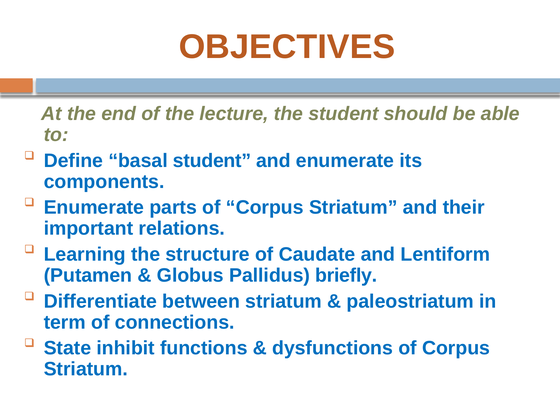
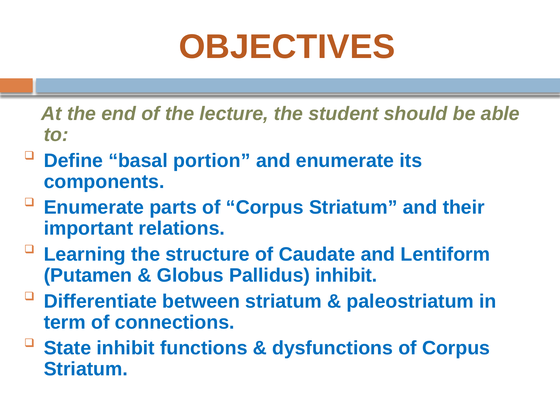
basal student: student -> portion (212, 161)
Pallidus briefly: briefly -> inhibit (346, 275)
